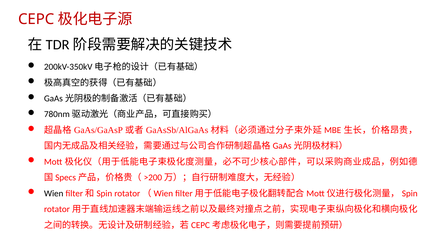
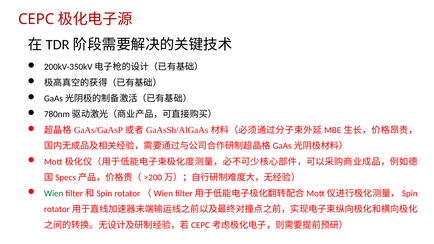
Wien colour: black -> green (54, 194)
